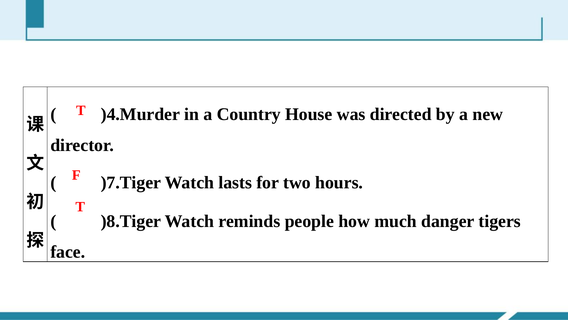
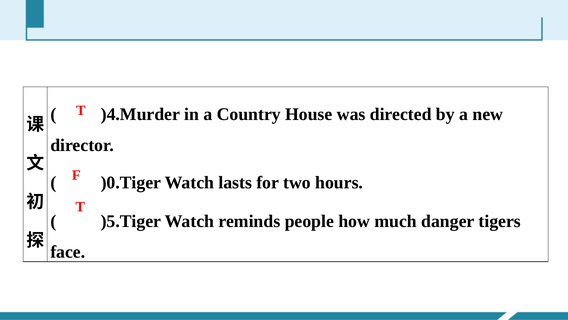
)7.Tiger: )7.Tiger -> )0.Tiger (131, 182)
)8.Tiger: )8.Tiger -> )5.Tiger (131, 221)
